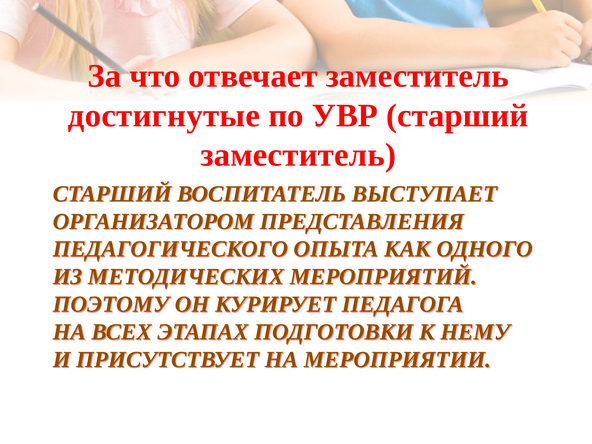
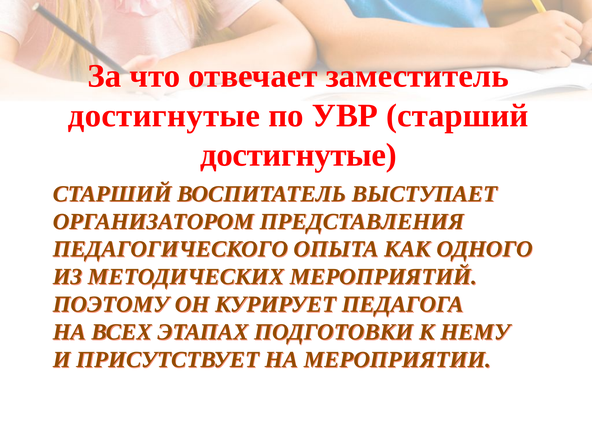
заместитель: заместитель -> достигнутые (298, 155)
